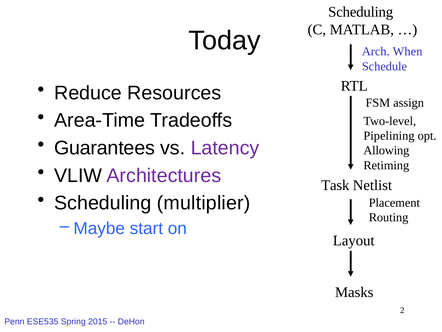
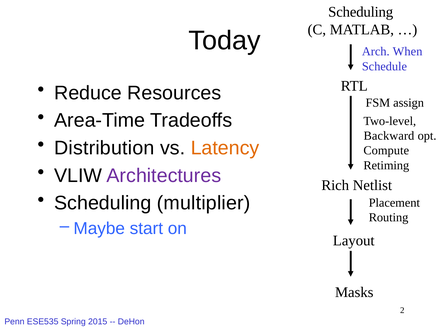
Pipelining: Pipelining -> Backward (389, 136)
Guarantees: Guarantees -> Distribution (104, 148)
Latency colour: purple -> orange (225, 148)
Allowing: Allowing -> Compute (386, 150)
Task: Task -> Rich (335, 185)
